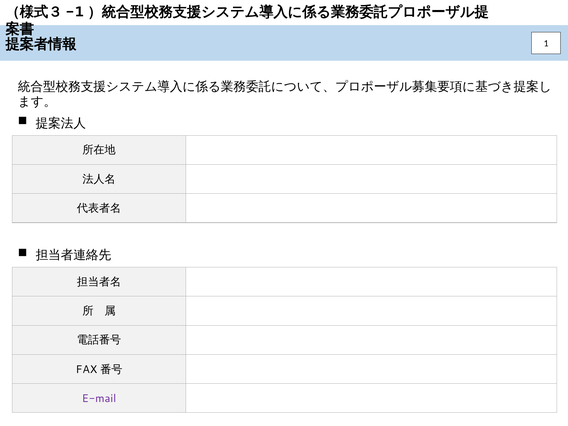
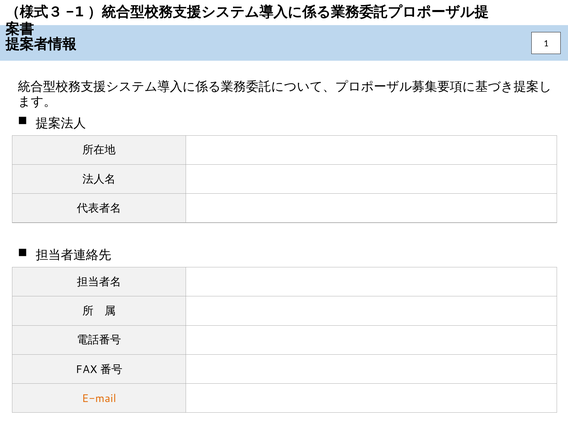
E-mail colour: purple -> orange (99, 399)
